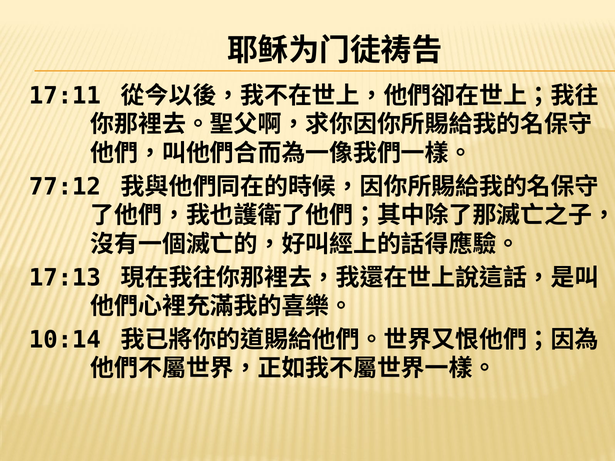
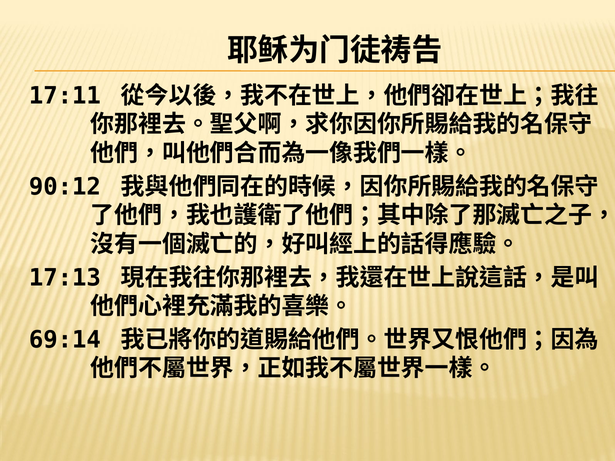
77:12: 77:12 -> 90:12 (65, 187)
10:14: 10:14 -> 69:14 (65, 340)
